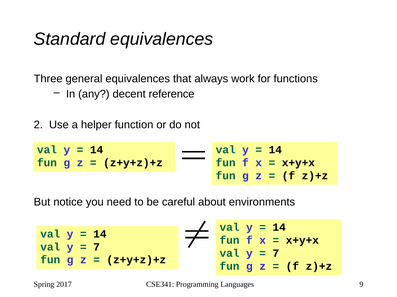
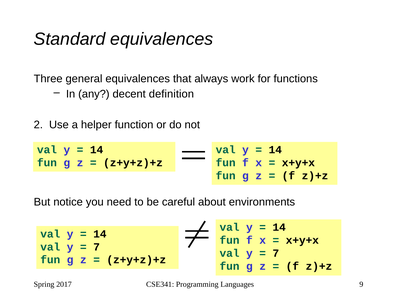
reference: reference -> definition (171, 94)
